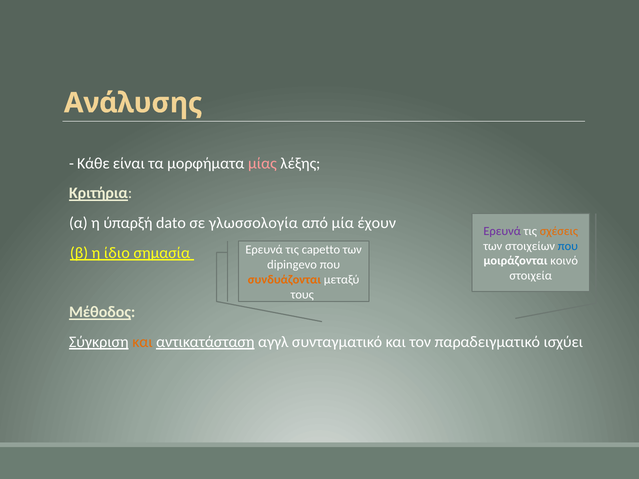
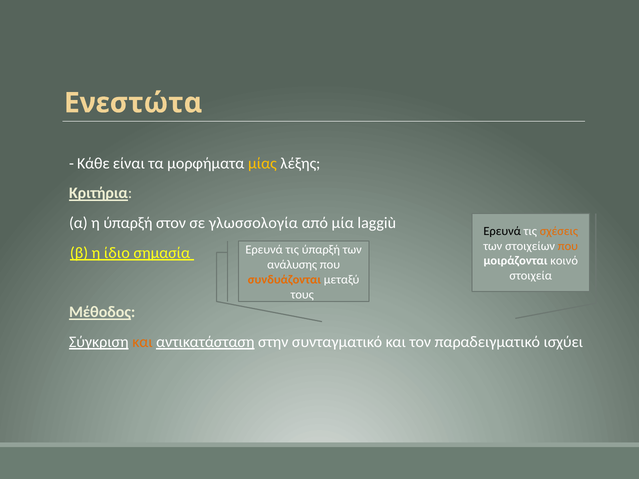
Ανάλυσης: Ανάλυσης -> Ενεστώτα (133, 103)
μίας colour: pink -> yellow (262, 164)
dato: dato -> στον (171, 223)
έχουν: έχουν -> laggiù (377, 223)
Ερευνά colour: purple -> black (502, 231)
που colour: blue -> orange (568, 246)
τις capetto: capetto -> ύπαρξή (321, 250)
dipingevo: dipingevo -> ανάλυσης (292, 265)
αγγλ: αγγλ -> στην (273, 342)
